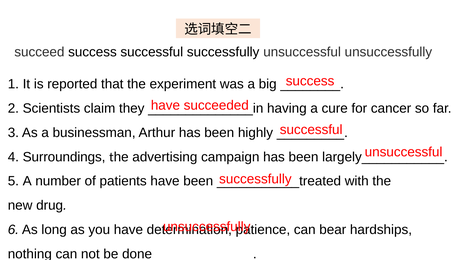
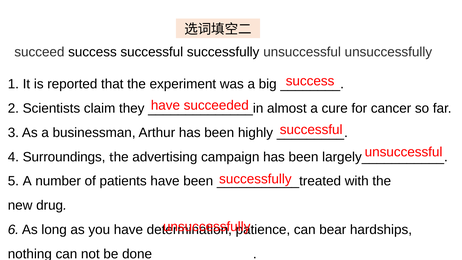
having: having -> almost (287, 108)
